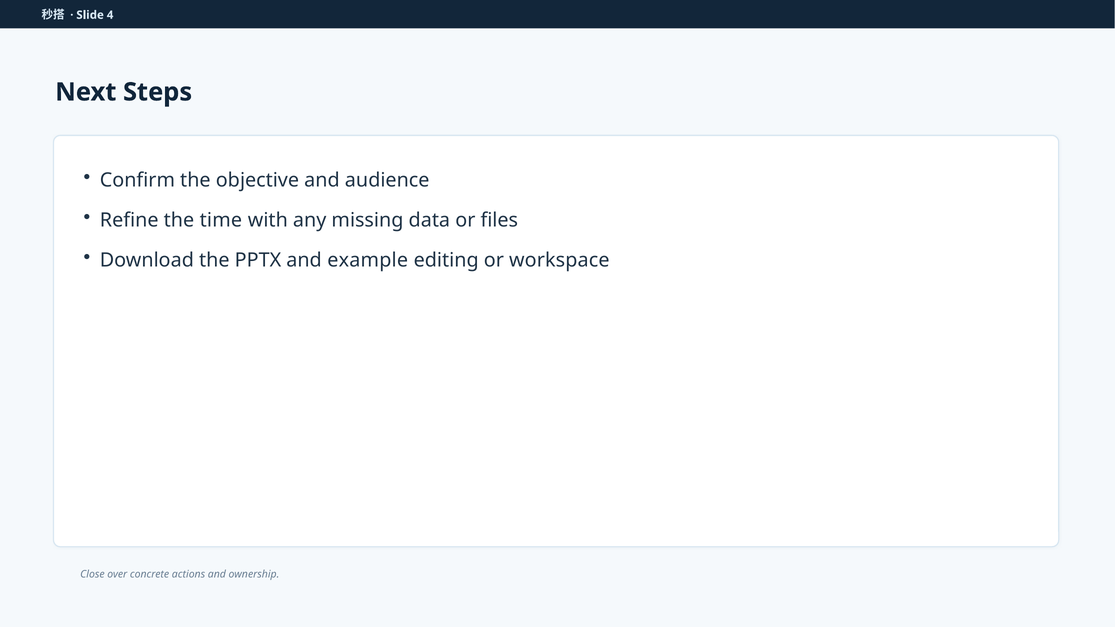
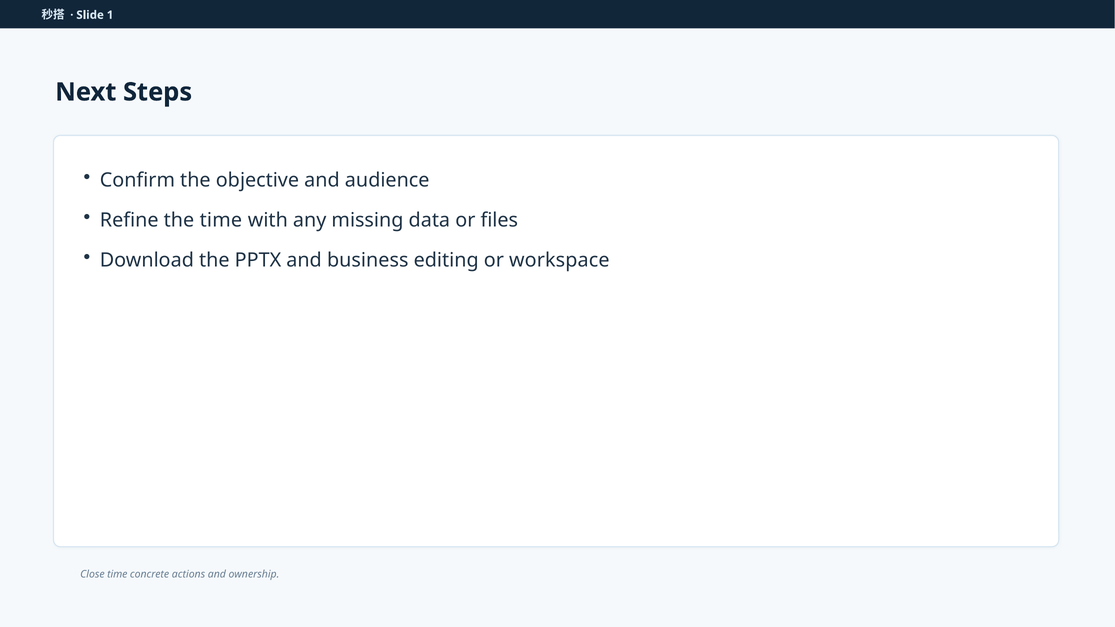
4: 4 -> 1 (110, 15)
example: example -> business (368, 260)
Close over: over -> time (117, 574)
